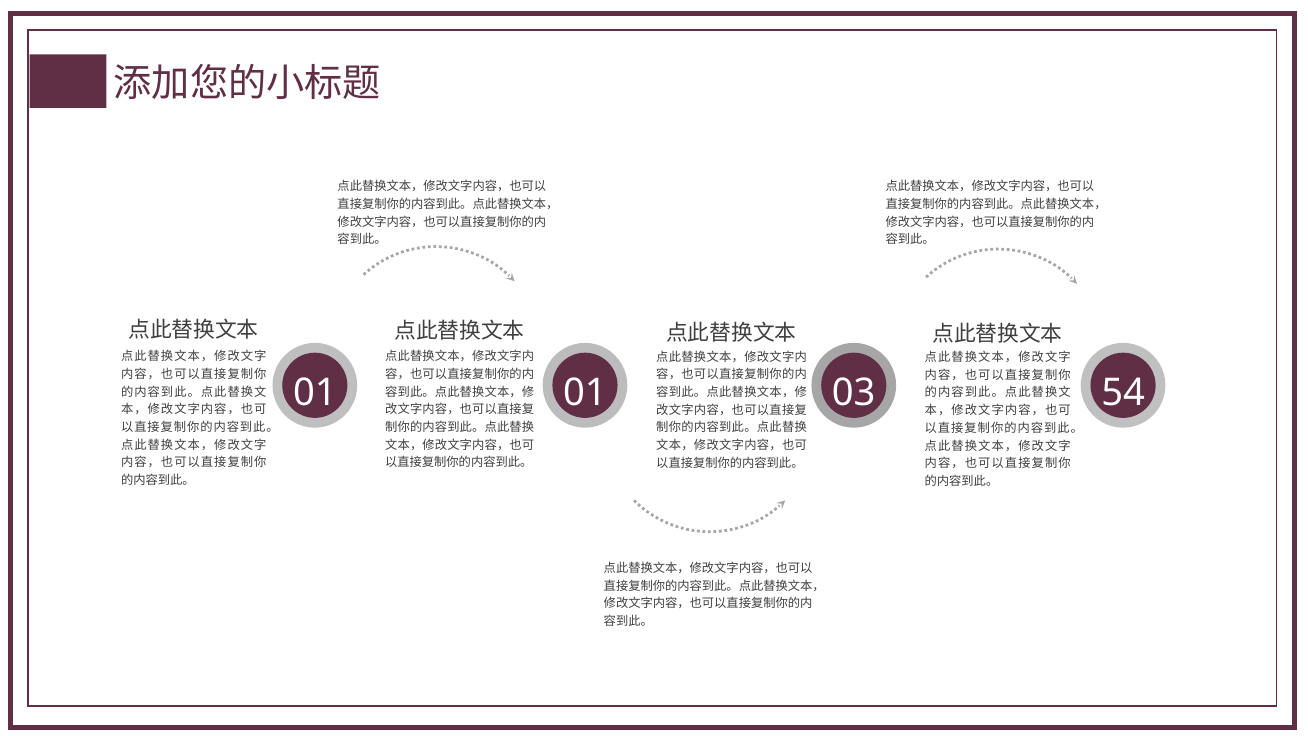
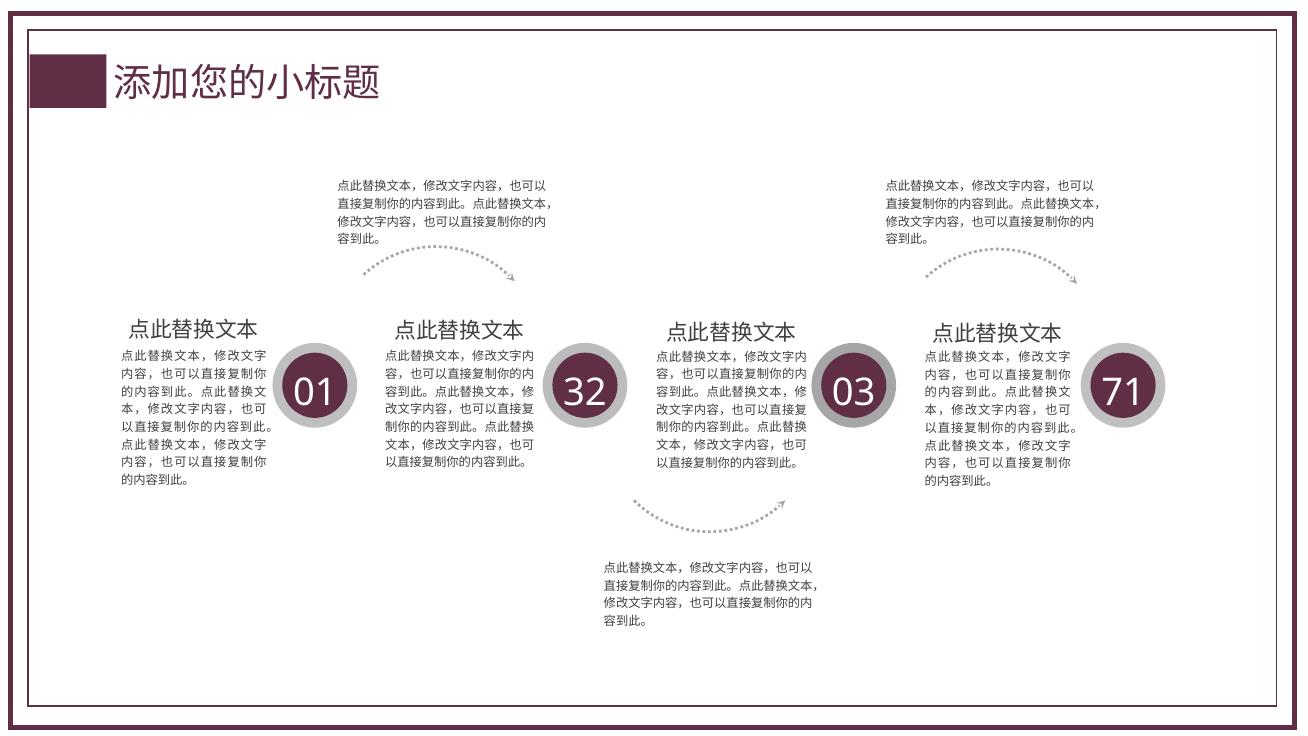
01 01: 01 -> 32 (585, 392)
54: 54 -> 71 (1123, 392)
